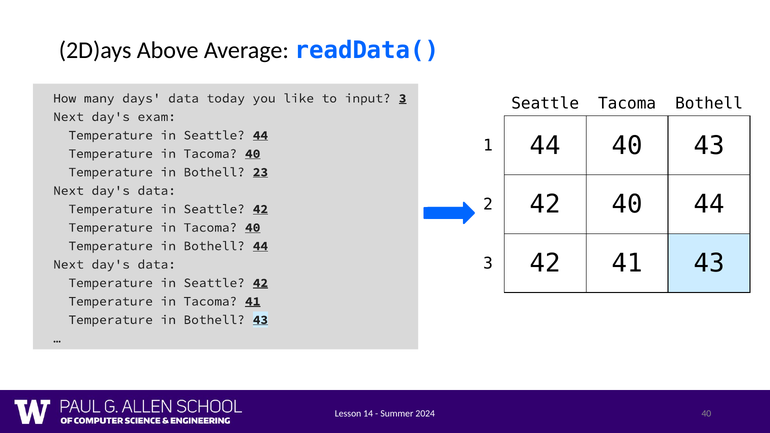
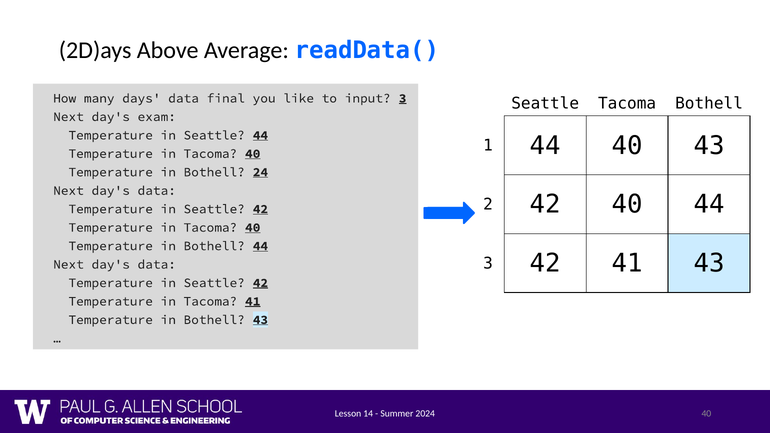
today: today -> final (226, 98)
23: 23 -> 24 (260, 172)
